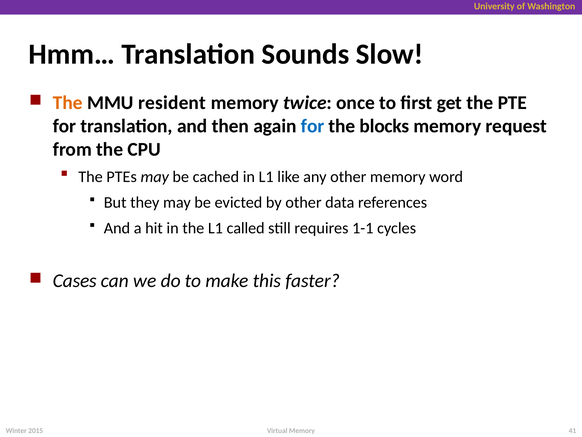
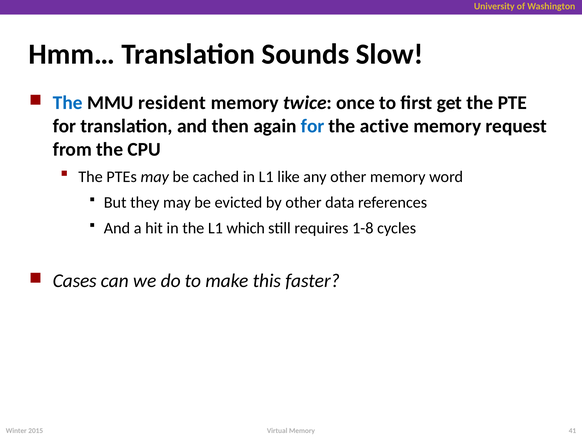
The colour: orange -> blue (68, 103)
blocks: blocks -> active (384, 126)
called: called -> which (246, 228)
1-1: 1-1 -> 1-8 (363, 228)
